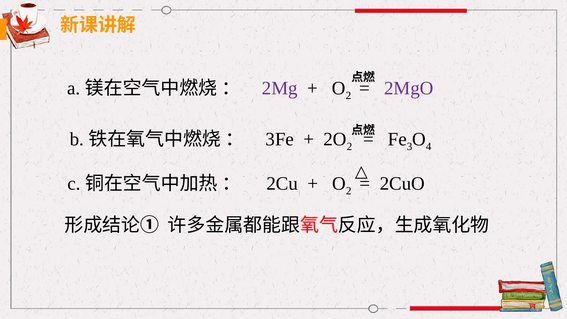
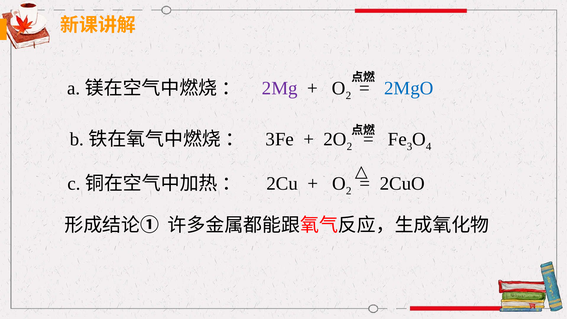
2MgO colour: purple -> blue (409, 88)
